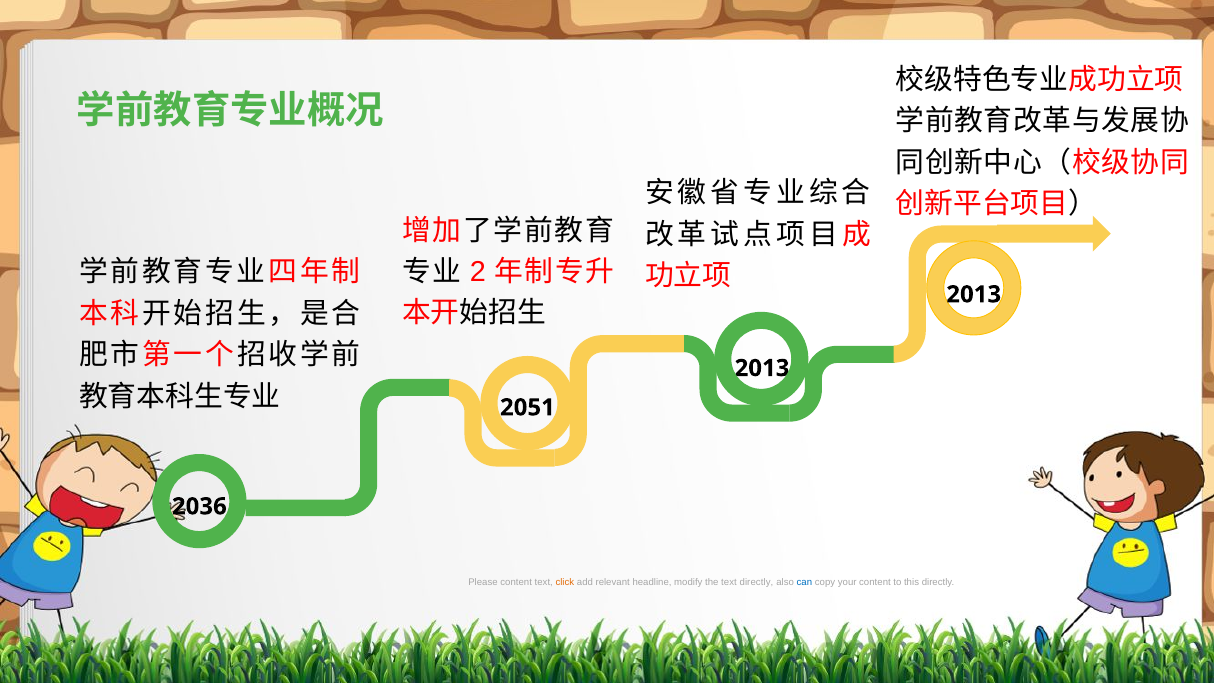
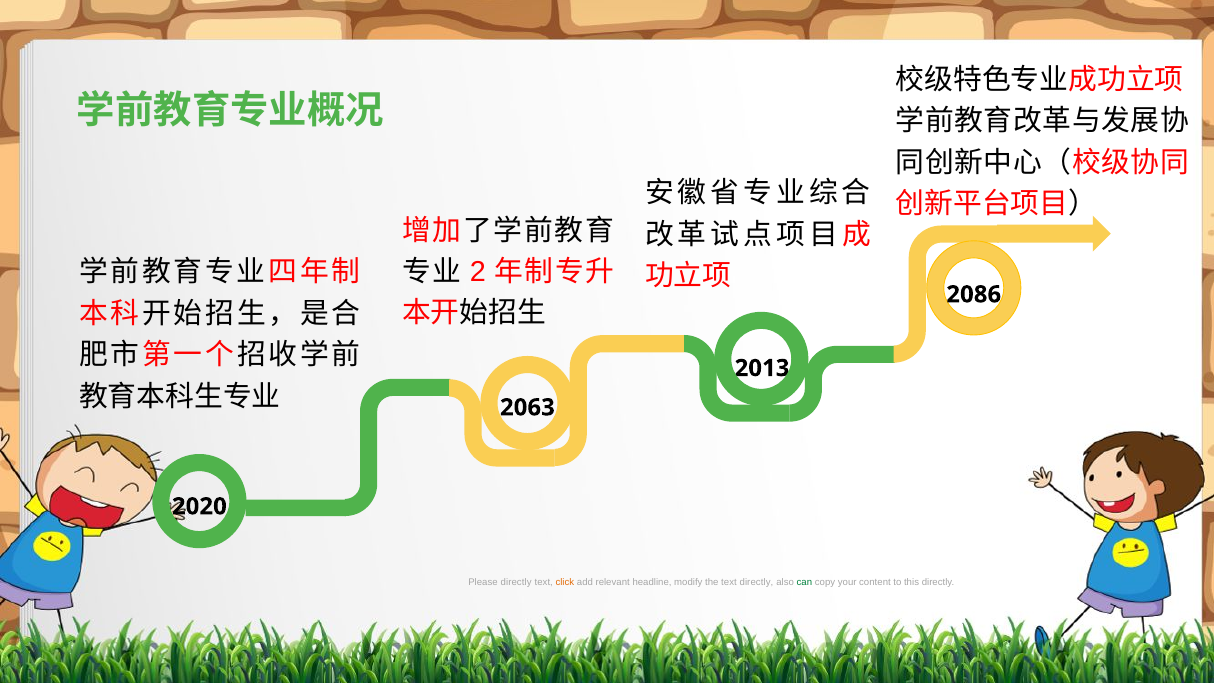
2013: 2013 -> 2086 (974, 294)
2051: 2051 -> 2063 (527, 407)
2036: 2036 -> 2020 (199, 506)
Please content: content -> directly (516, 582)
can colour: blue -> green (804, 582)
